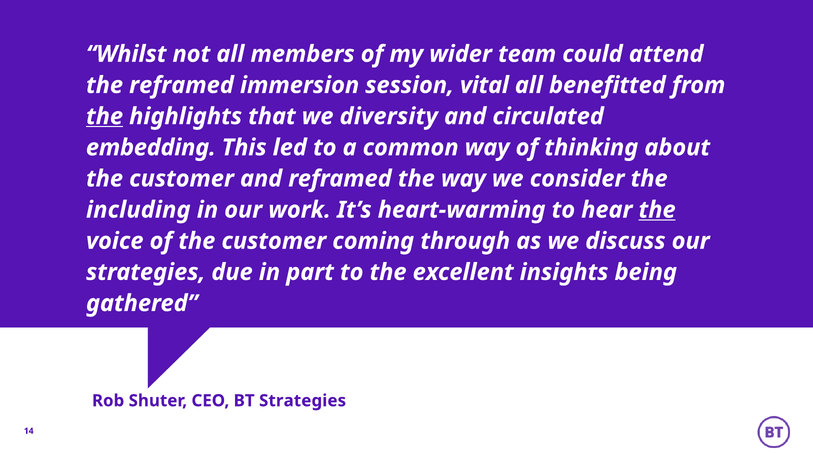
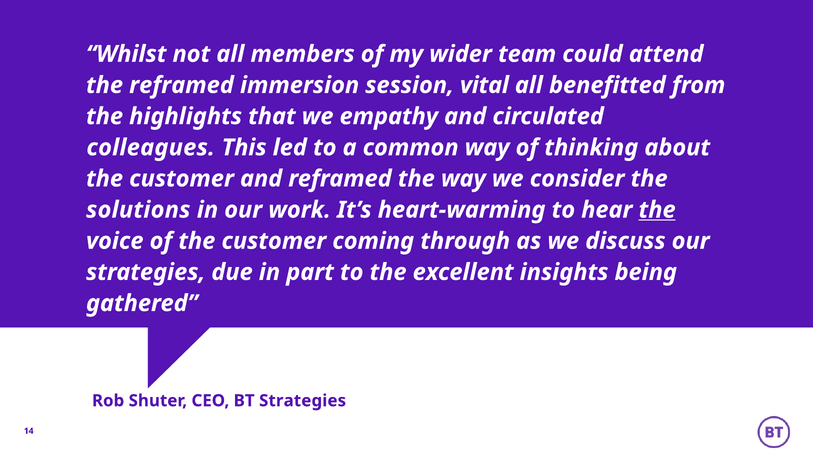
the underline: present -> none (105, 116)
diversity: diversity -> empathy (389, 116)
embedding: embedding -> colleagues (151, 148)
including: including -> solutions (138, 210)
